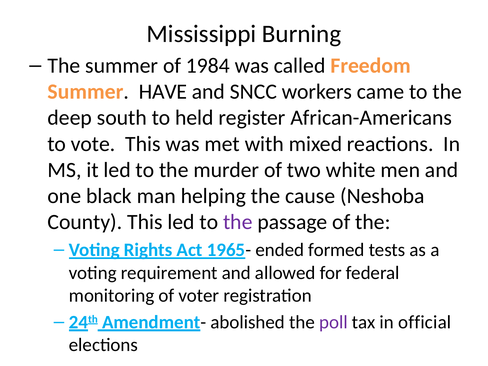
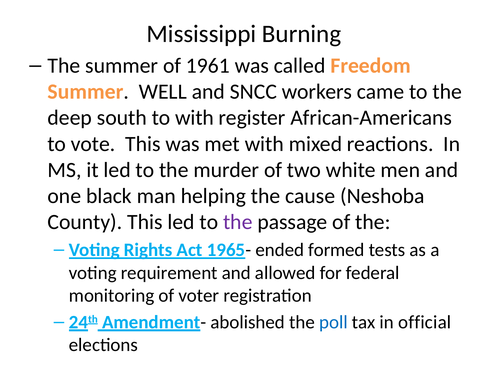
1984: 1984 -> 1961 (208, 66)
HAVE: HAVE -> WELL (163, 92)
to held: held -> with (194, 118)
poll colour: purple -> blue (333, 322)
